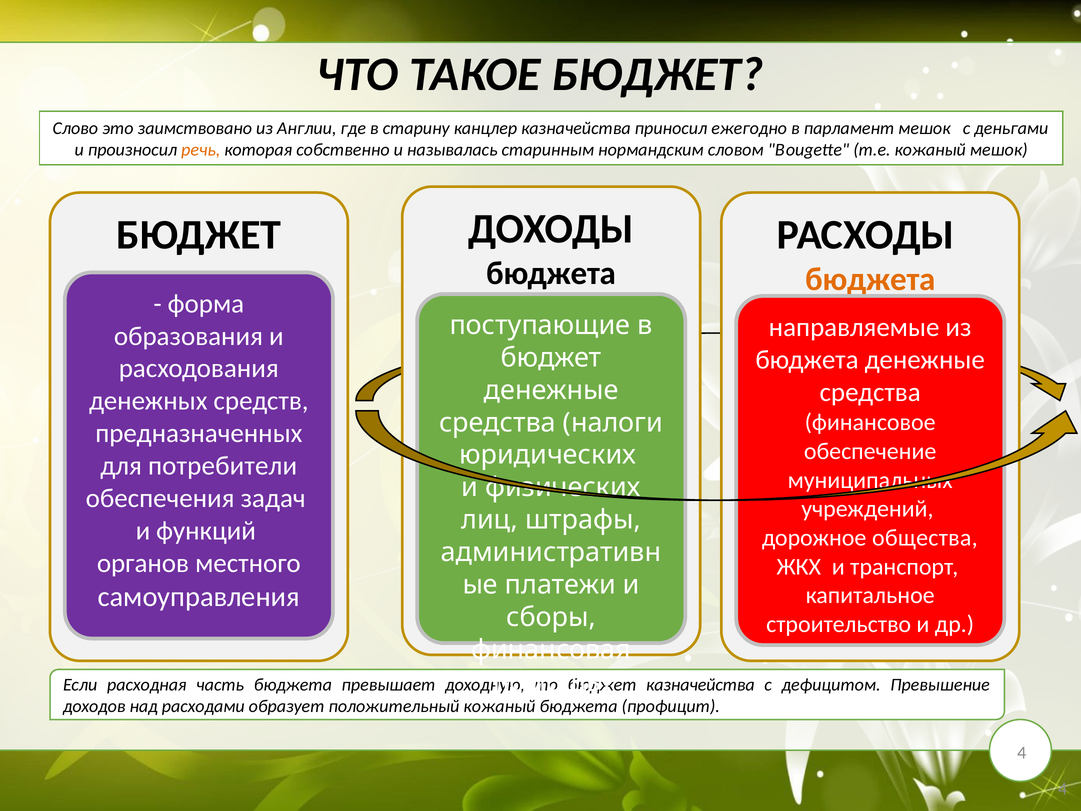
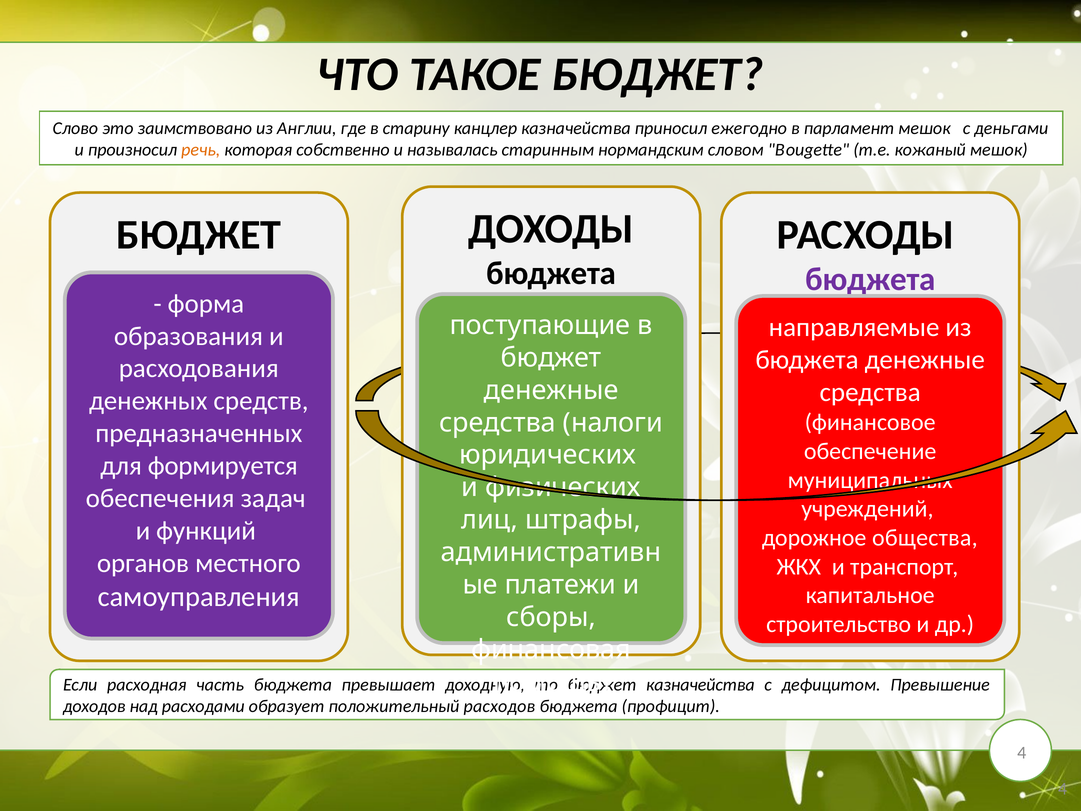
бюджета colour: orange -> purple (870, 279)
потребители: потребители -> формируется (223, 466)
положительный кожаный: кожаный -> расходов (499, 706)
